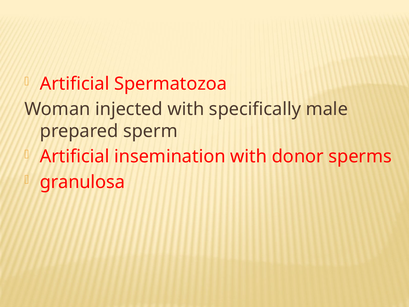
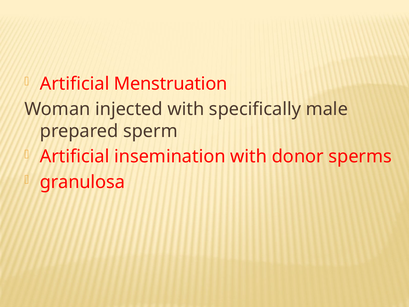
Spermatozoa: Spermatozoa -> Menstruation (171, 84)
